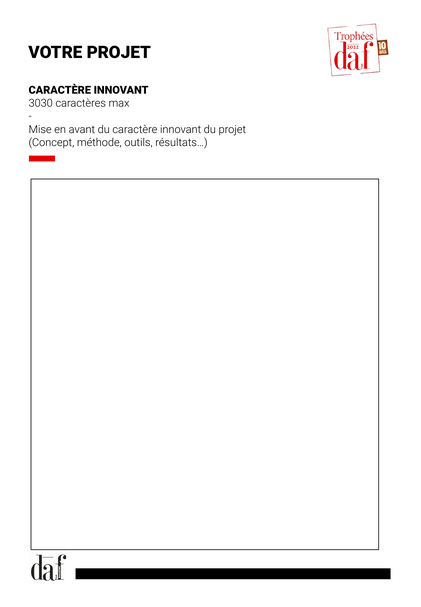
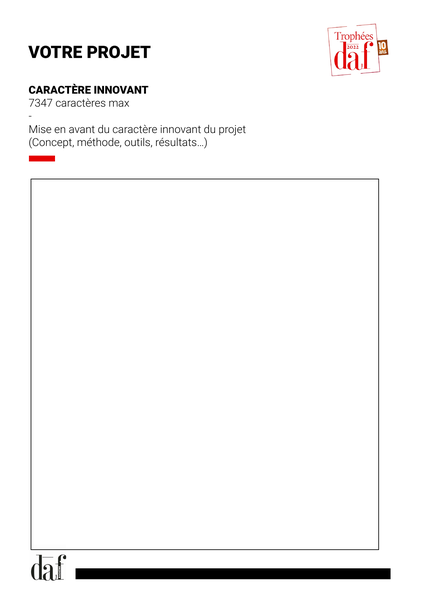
3030: 3030 -> 7347 (41, 103)
